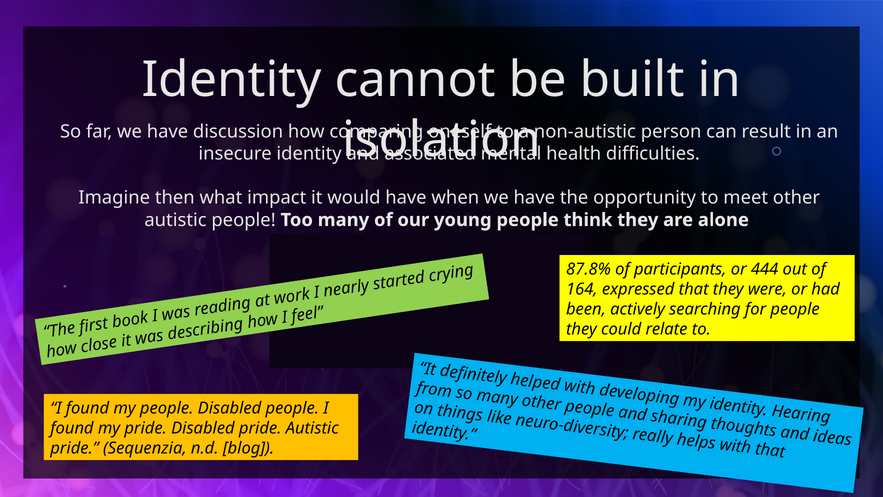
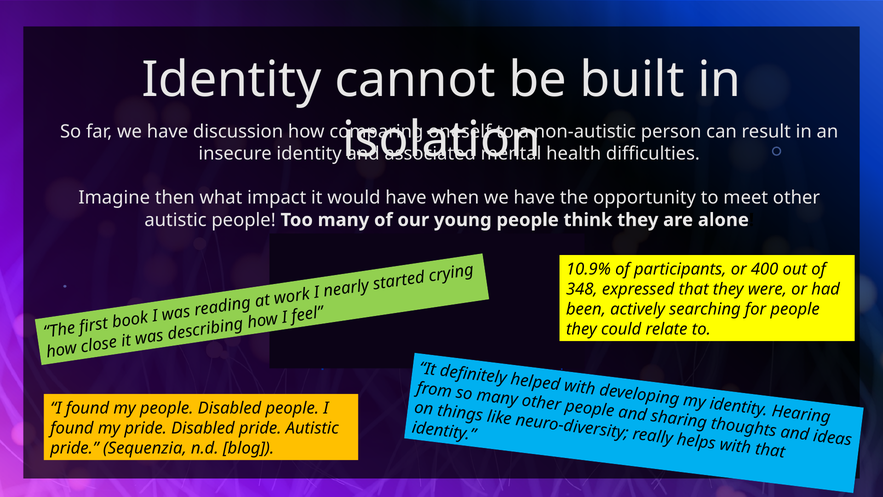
87.8%: 87.8% -> 10.9% (588, 269)
444: 444 -> 400 (765, 269)
164: 164 -> 348 (582, 289)
